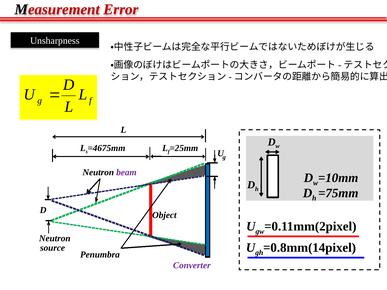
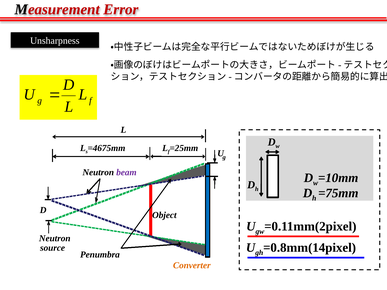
Converter colour: purple -> orange (192, 266)
